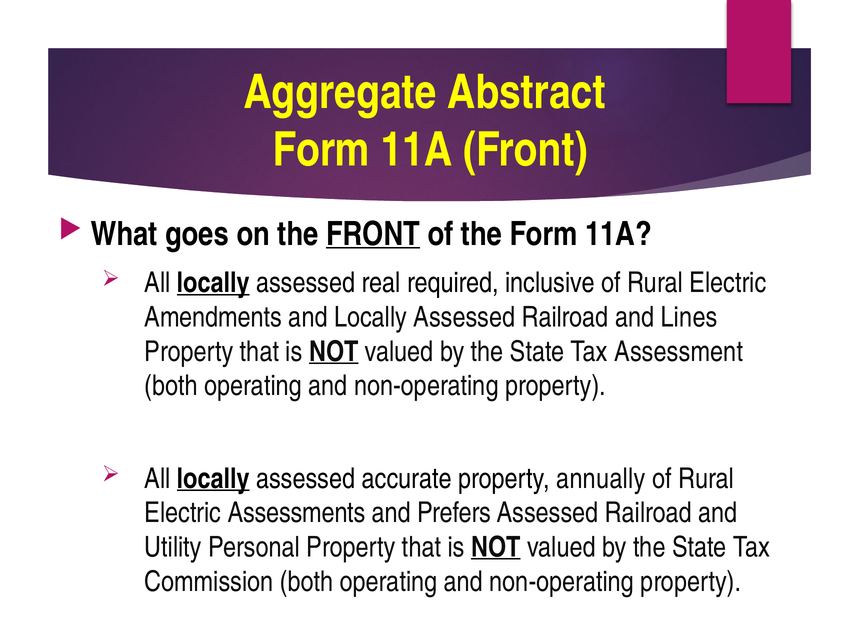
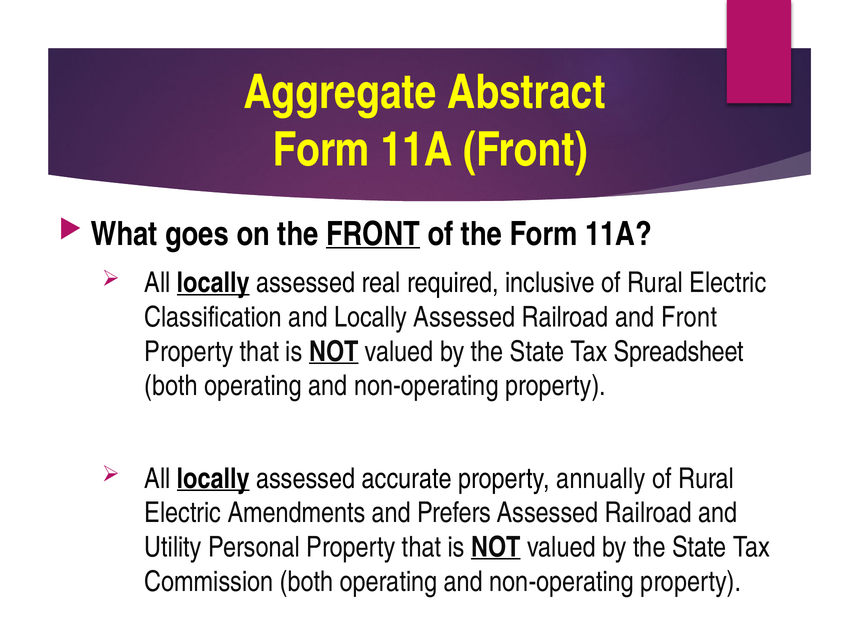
Amendments: Amendments -> Classification (213, 317)
and Lines: Lines -> Front (689, 317)
Assessment: Assessment -> Spreadsheet (679, 351)
Assessments: Assessments -> Amendments (297, 513)
